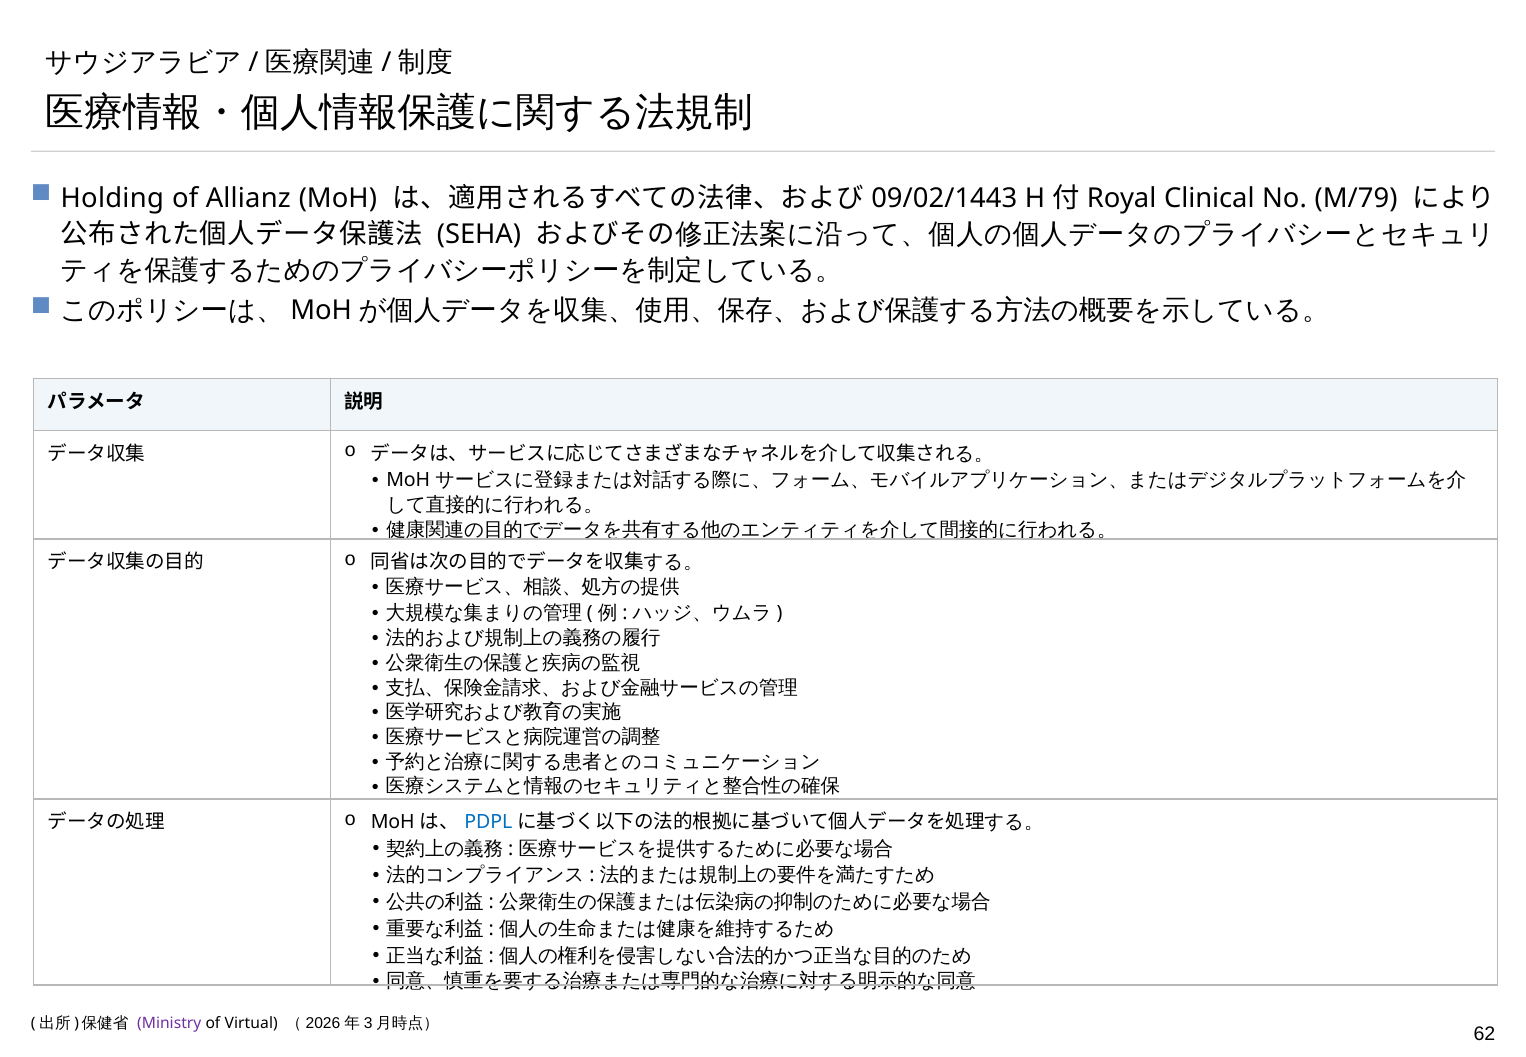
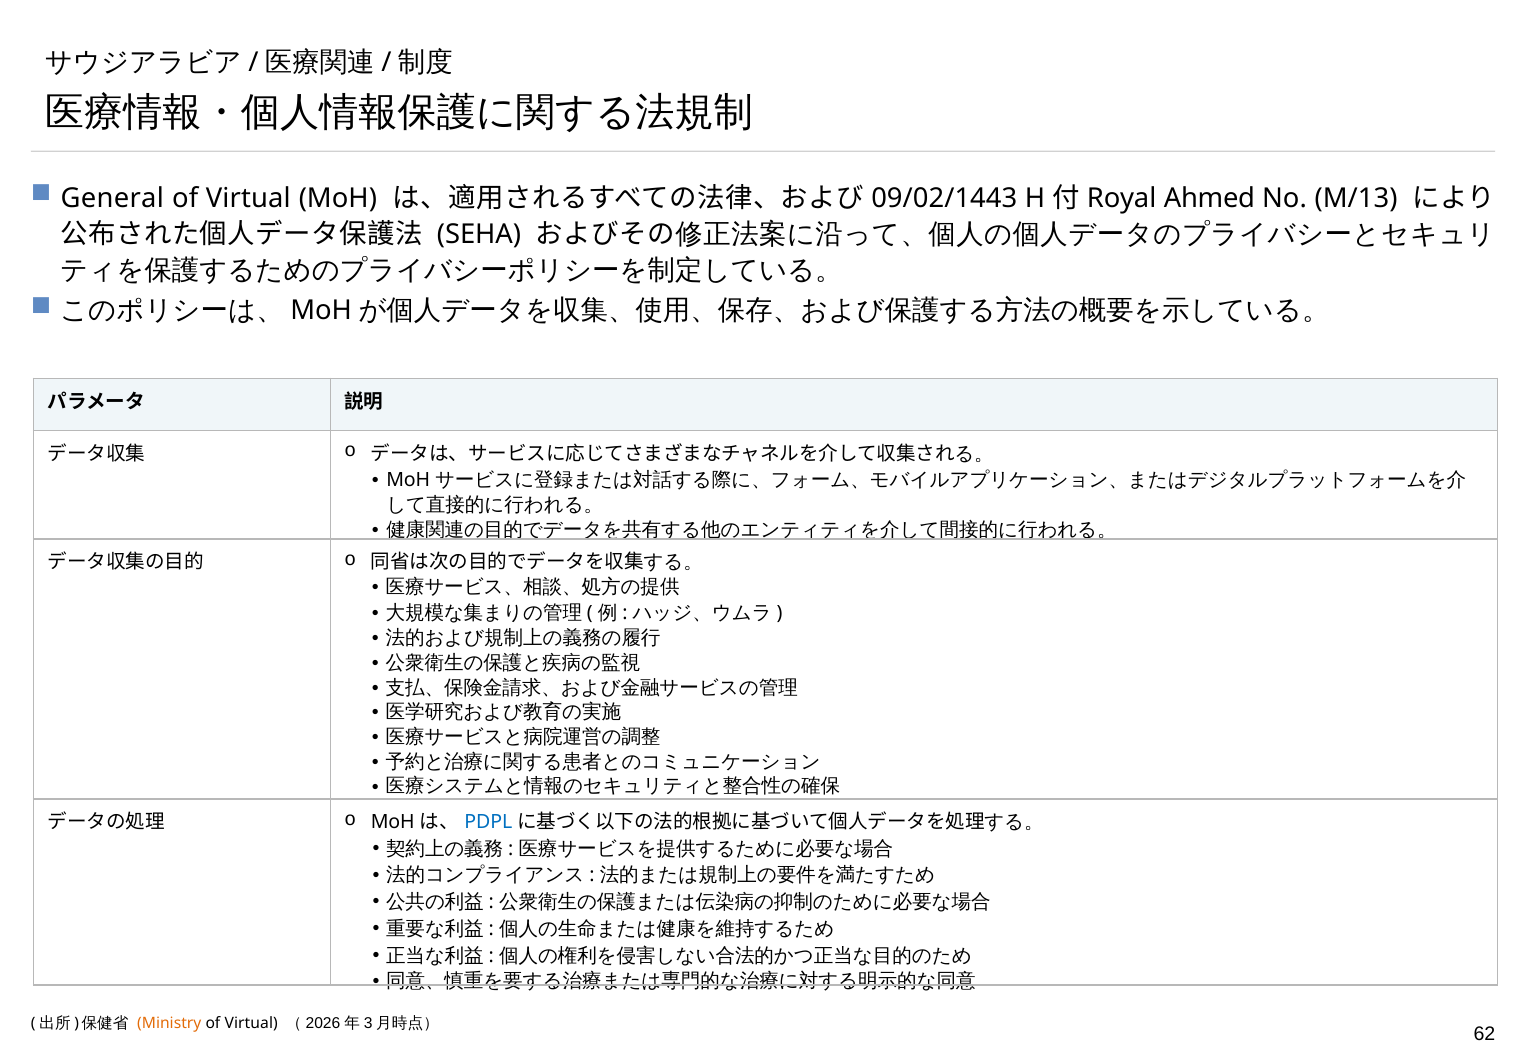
Holding: Holding -> General (112, 198)
Allianz: Allianz -> Virtual (248, 198)
Clinical: Clinical -> Ahmed (1209, 198)
M/79: M/79 -> M/13 (1356, 198)
Ministry colour: purple -> orange (169, 1023)
